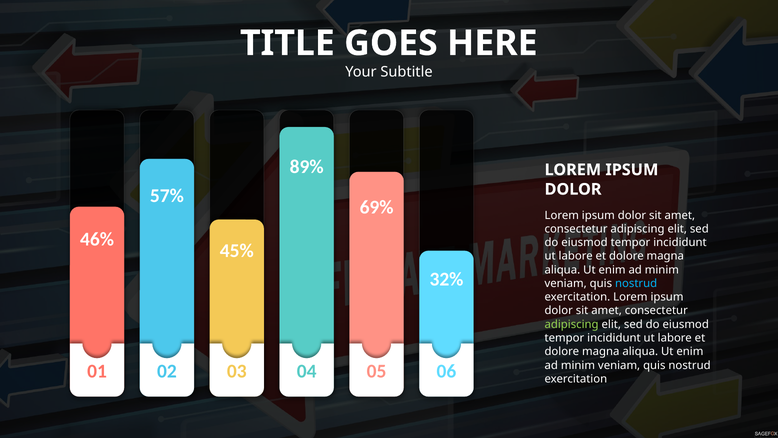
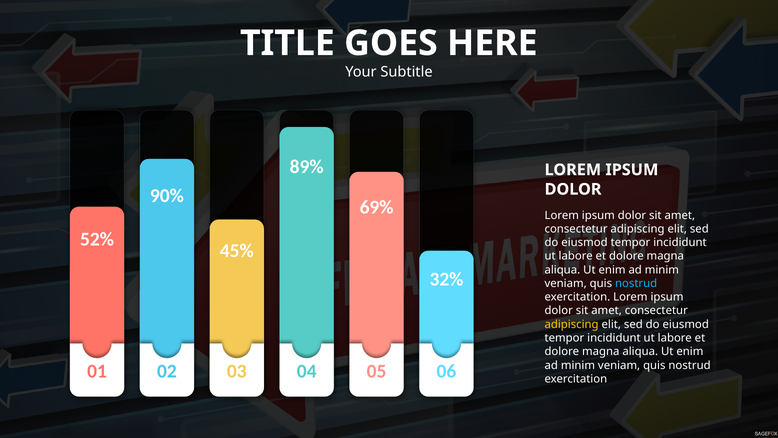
57%: 57% -> 90% (167, 196)
46%: 46% -> 52% (97, 239)
adipiscing colour: light green -> yellow (572, 324)
